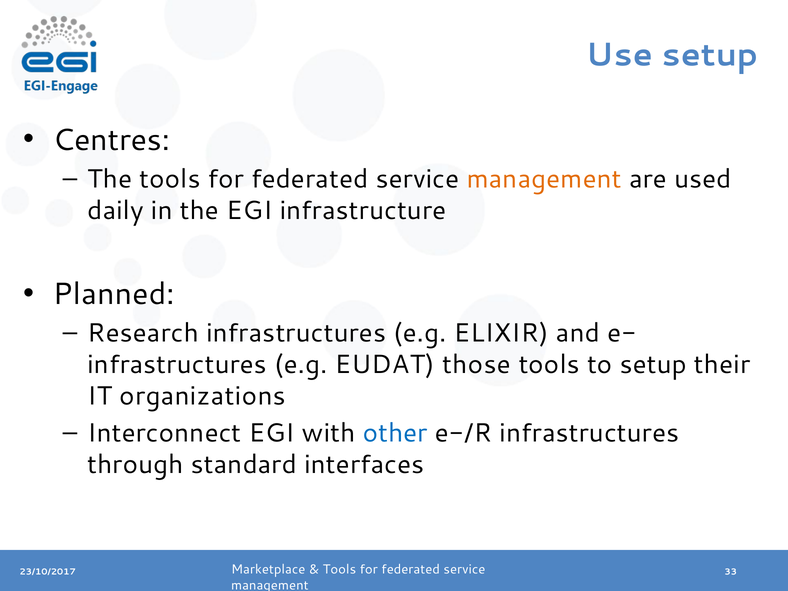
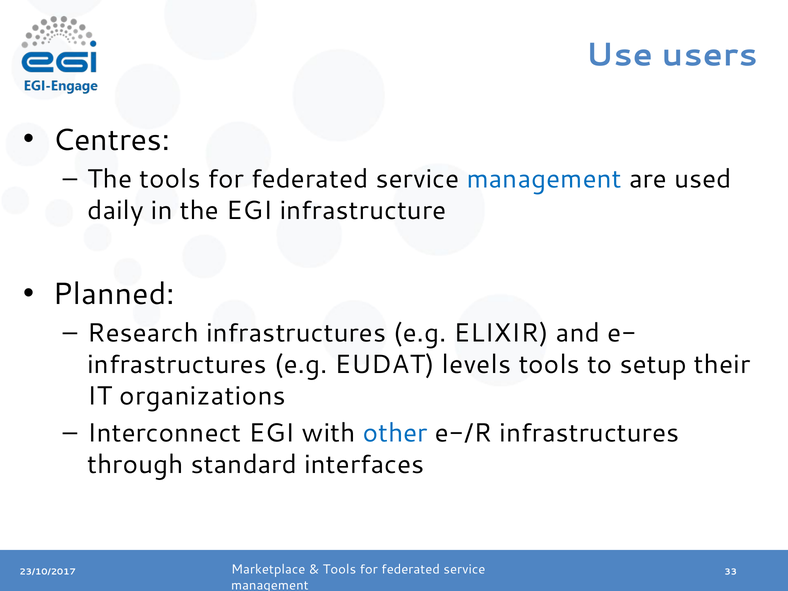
Use setup: setup -> users (710, 55)
management colour: orange -> blue (544, 179)
those: those -> levels (477, 365)
